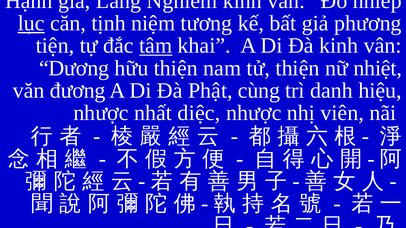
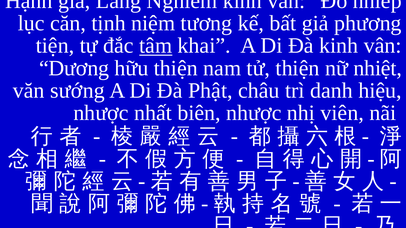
lục underline: present -> none (31, 23)
đương: đương -> sướng (78, 91)
cùng: cùng -> châu (259, 91)
diệc: diệc -> biên (199, 113)
